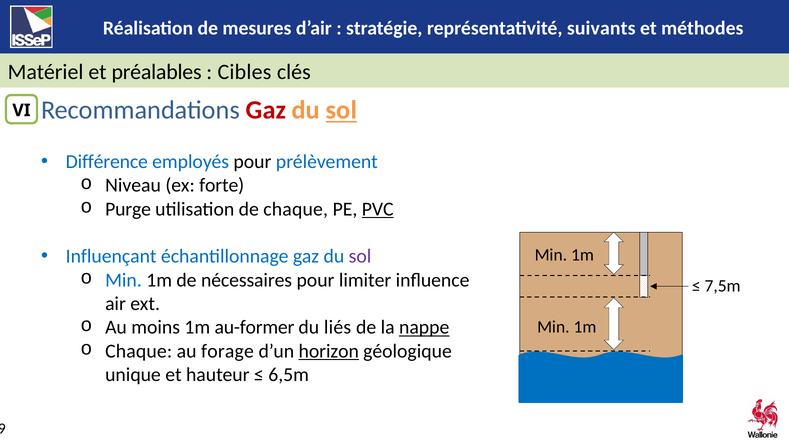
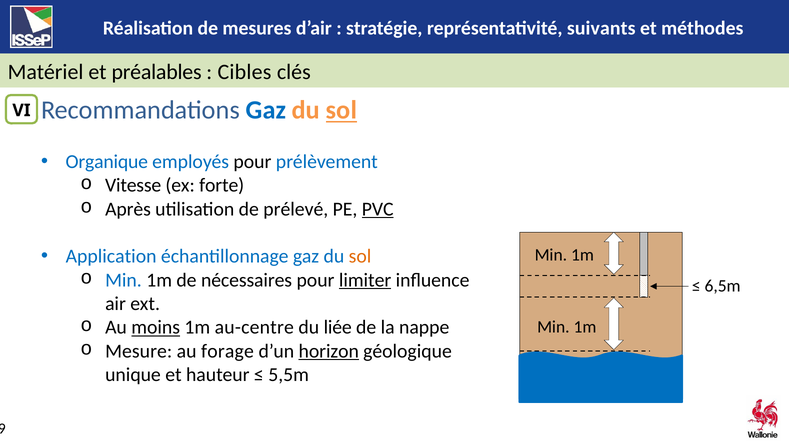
Gaz colour: red -> blue (266, 110)
Différence: Différence -> Organique (107, 162)
Niveau: Niveau -> Vitesse (133, 185)
Purge: Purge -> Après (128, 209)
de chaque: chaque -> prélevé (296, 209)
Influençant: Influençant -> Application (111, 256)
sol colour: purple -> orange (360, 256)
limiter underline: none -> present (365, 280)
7,5m: 7,5m -> 6,5m (723, 286)
moins underline: none -> present (156, 327)
au-former: au-former -> au-centre (254, 327)
liés: liés -> liée (338, 327)
nappe underline: present -> none (424, 327)
Chaque: Chaque -> Mesure (139, 351)
6,5m: 6,5m -> 5,5m (289, 375)
